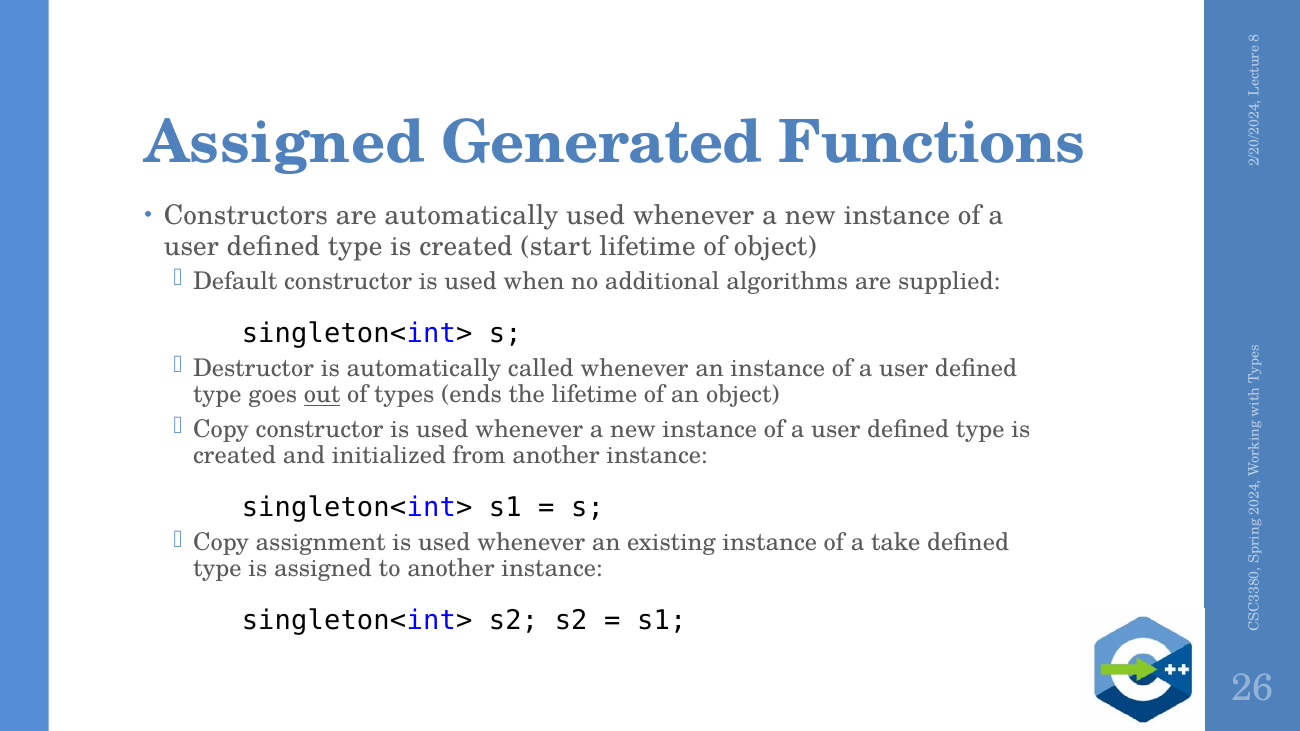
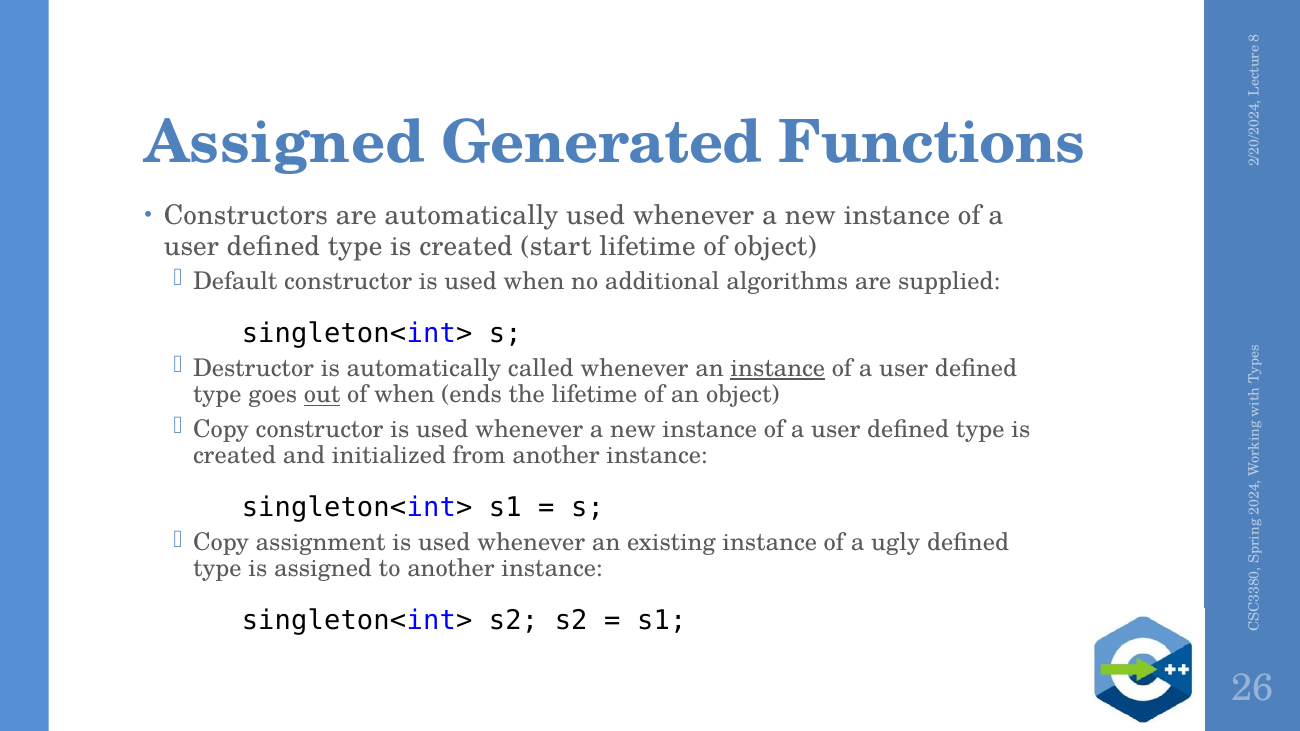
instance underline: none -> present (778, 369)
of types: types -> when (404, 395)
take: take -> ugly (896, 543)
